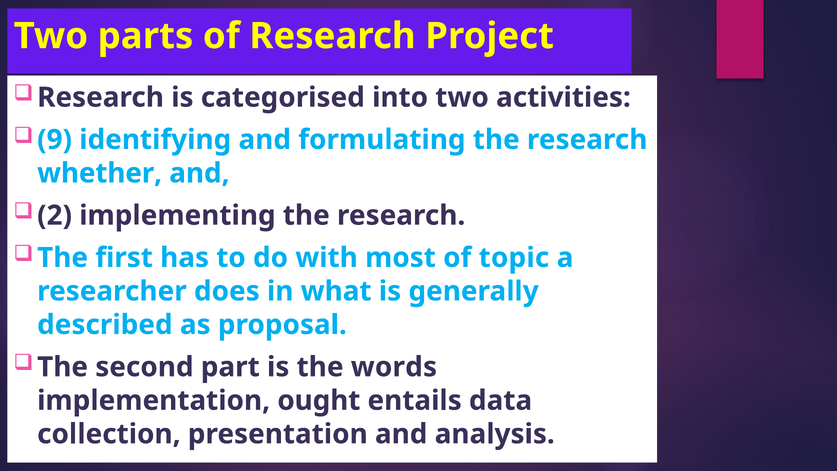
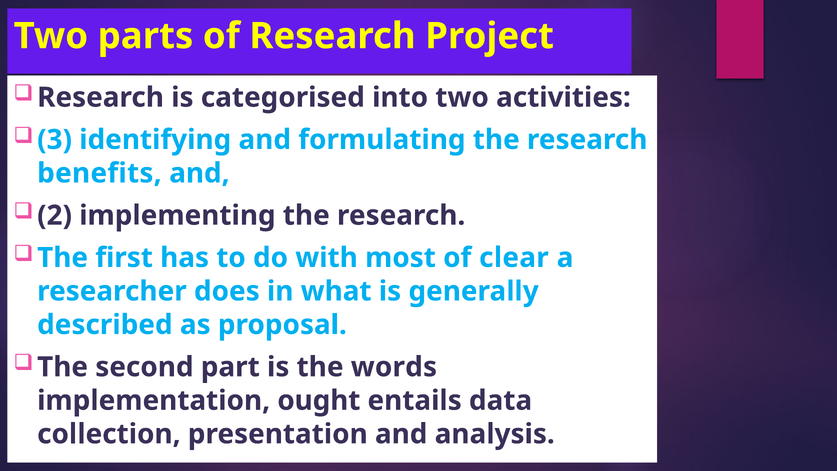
9: 9 -> 3 (55, 140)
whether: whether -> benefits (99, 173)
topic: topic -> clear (514, 258)
